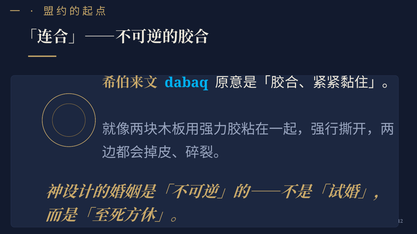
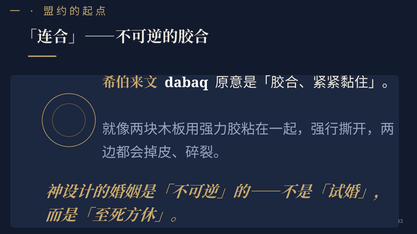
dabaq colour: light blue -> white (186, 83)
